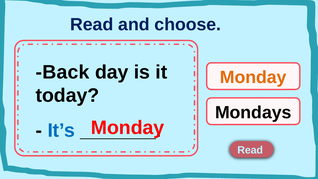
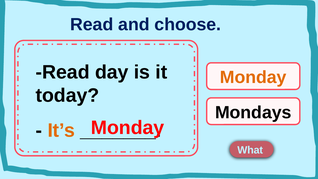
Back: Back -> Read (63, 72)
It’s colour: blue -> orange (61, 130)
Read: Read -> What (250, 150)
